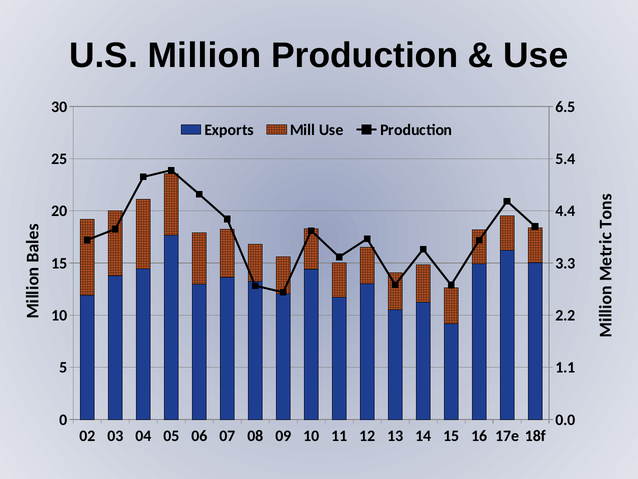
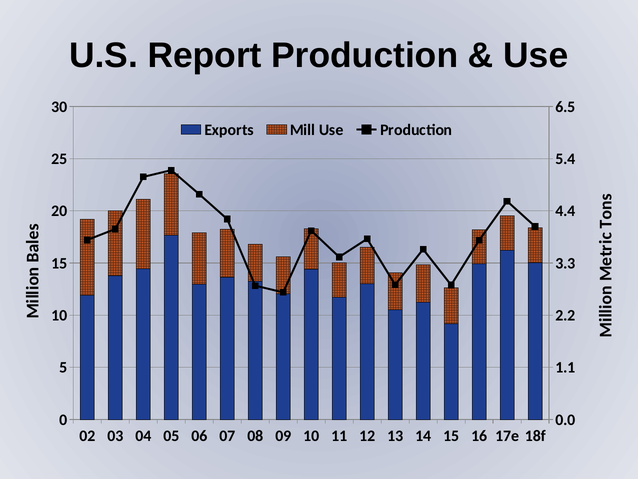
Million: Million -> Report (205, 56)
